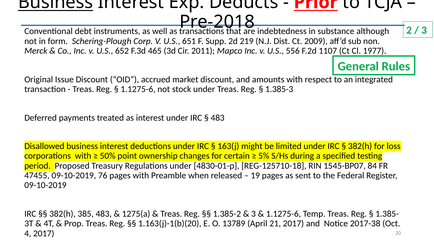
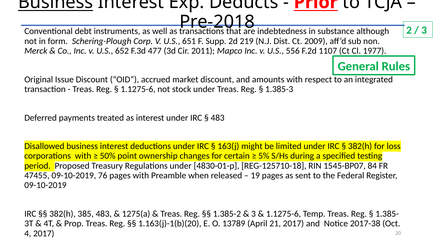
465: 465 -> 477 (155, 51)
